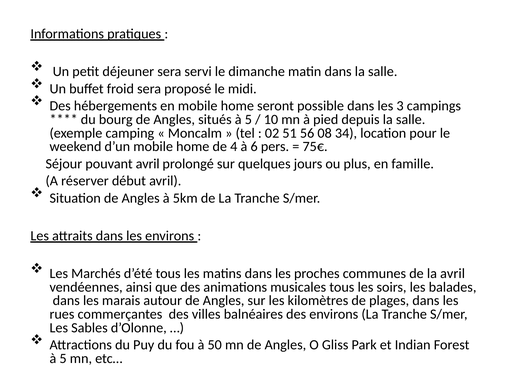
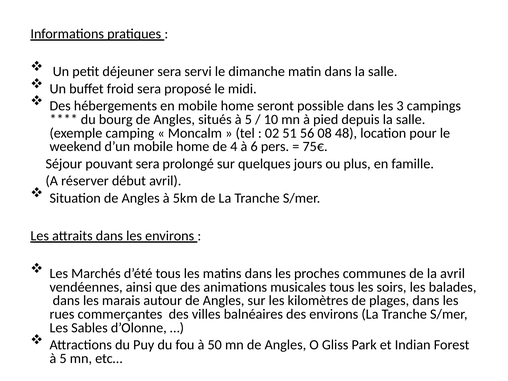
34: 34 -> 48 (346, 133)
pouvant avril: avril -> sera (148, 164)
